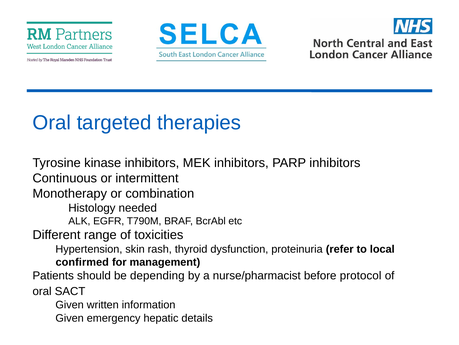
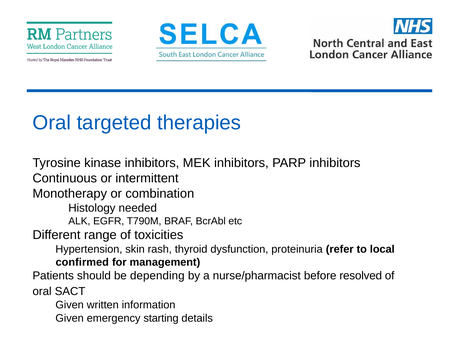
protocol: protocol -> resolved (361, 275)
hepatic: hepatic -> starting (161, 317)
